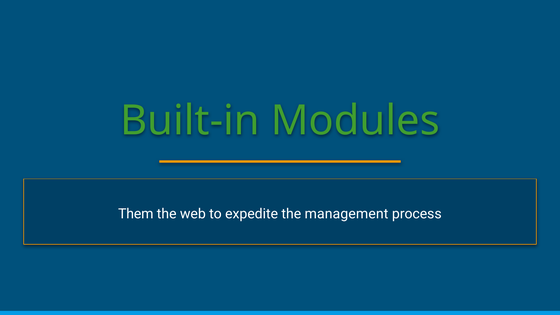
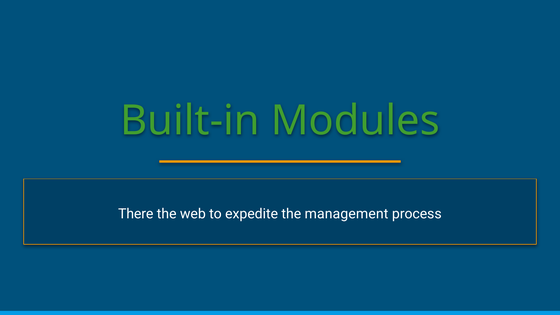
Them: Them -> There (136, 214)
